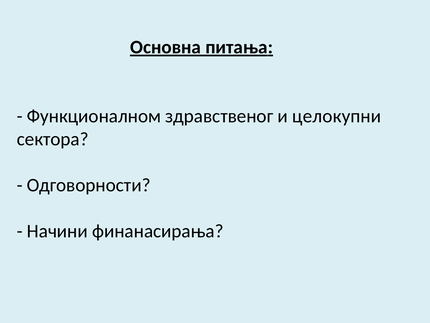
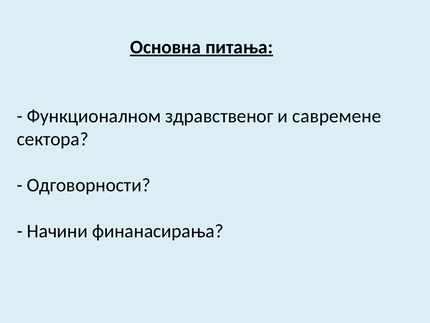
целокупни: целокупни -> савремене (337, 116)
